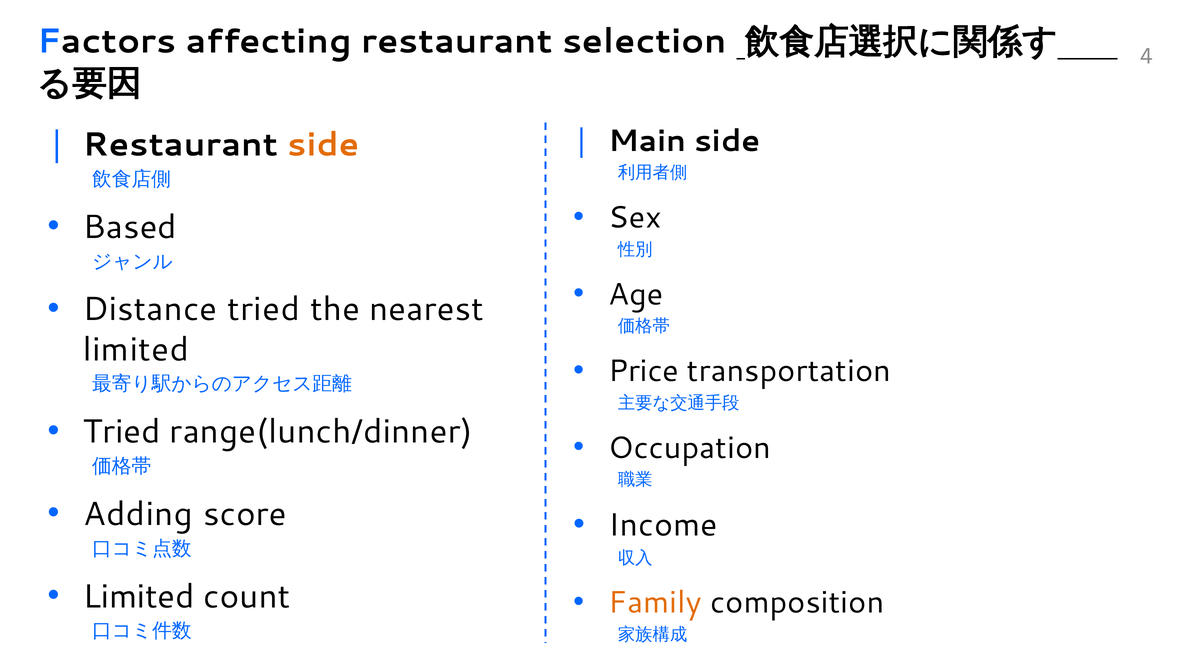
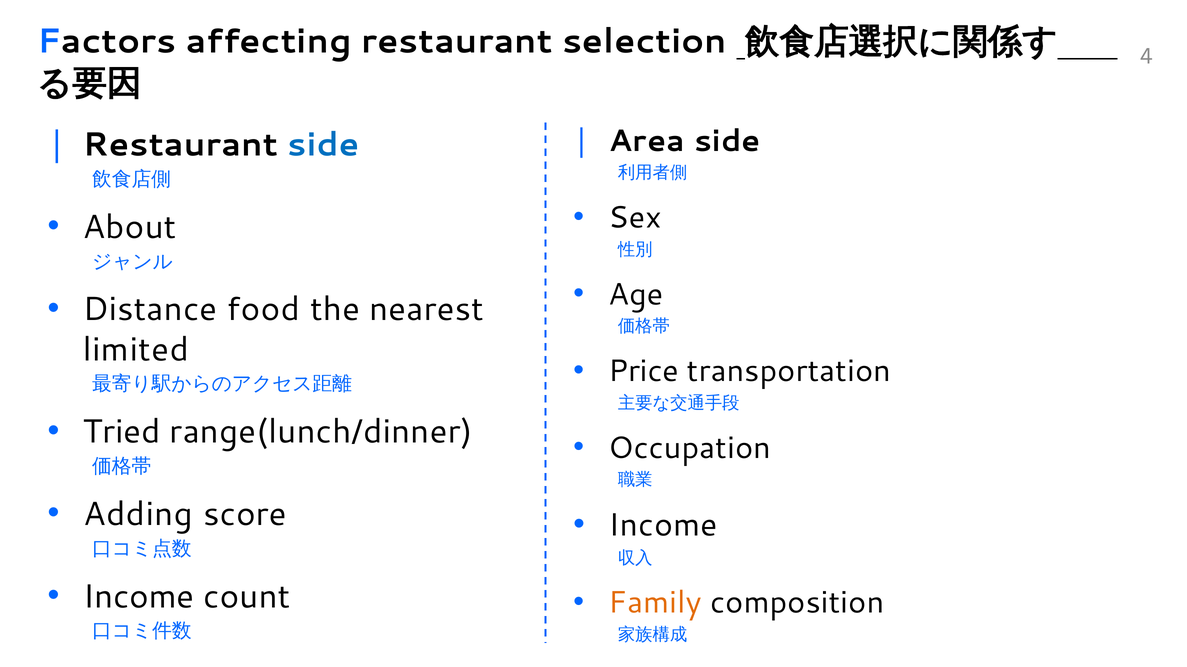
Main: Main -> Area (647, 141)
side colour: orange -> blue (323, 145)
Based: Based -> About (130, 227)
Distance tried: tried -> food (263, 310)
Limited: Limited -> Income (139, 597)
